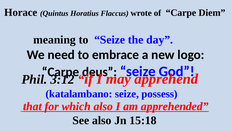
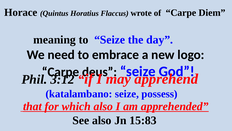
15:18: 15:18 -> 15:83 (143, 120)
